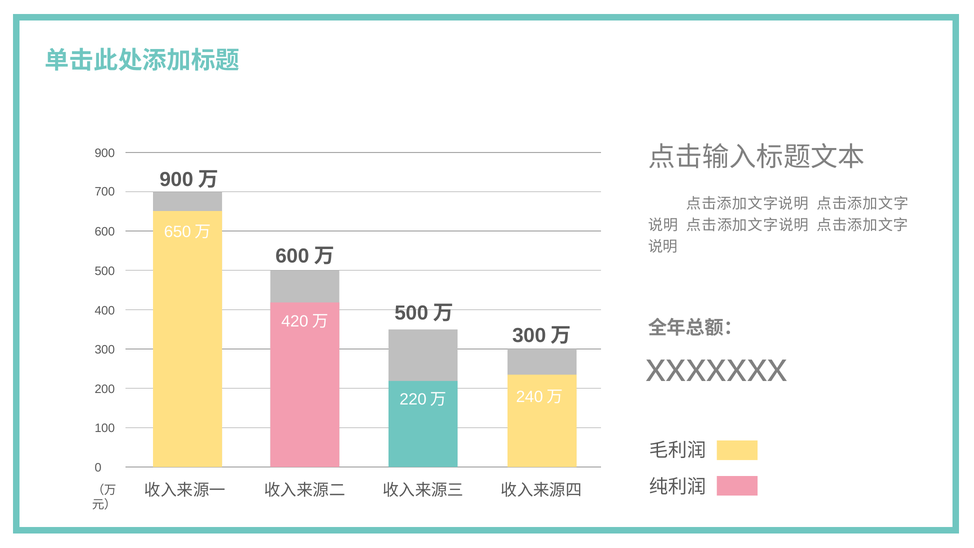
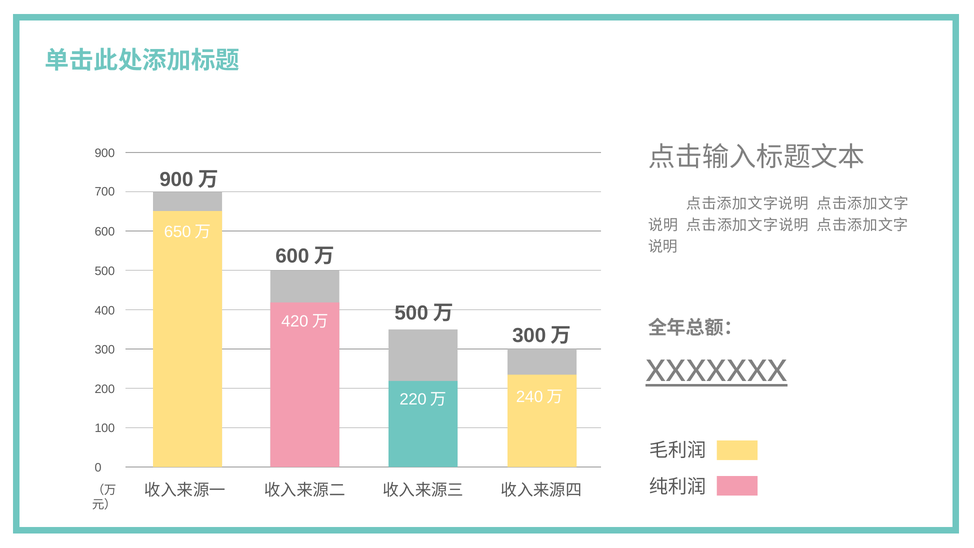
xxxxxxx underline: none -> present (717, 368)
